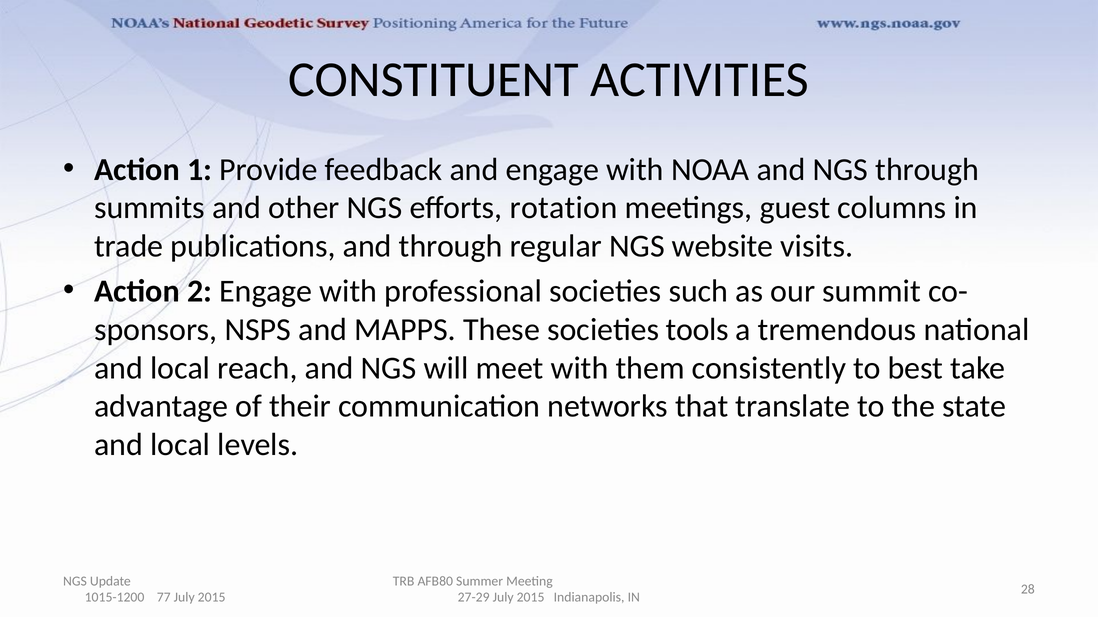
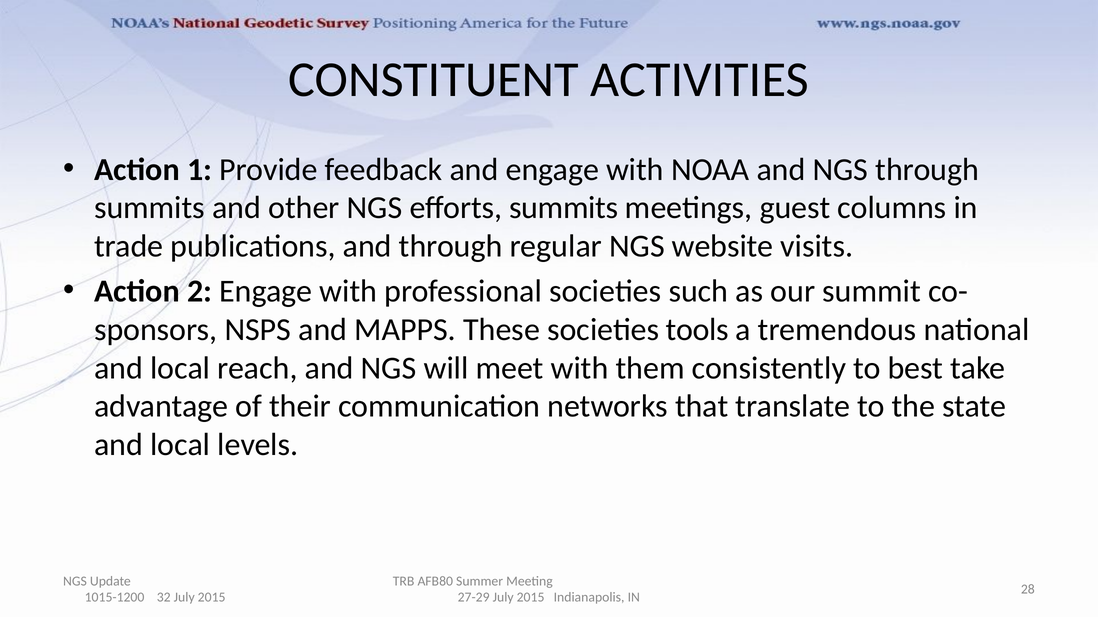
efforts rotation: rotation -> summits (564, 208)
77: 77 -> 32 (164, 598)
